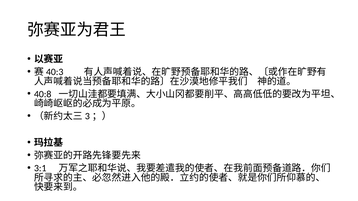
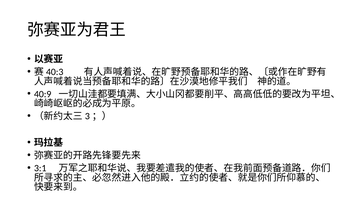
40:8: 40:8 -> 40:9 (43, 94)
